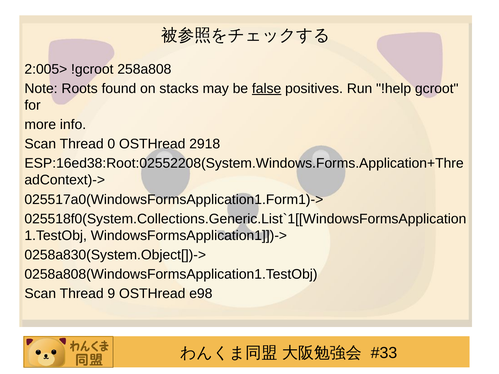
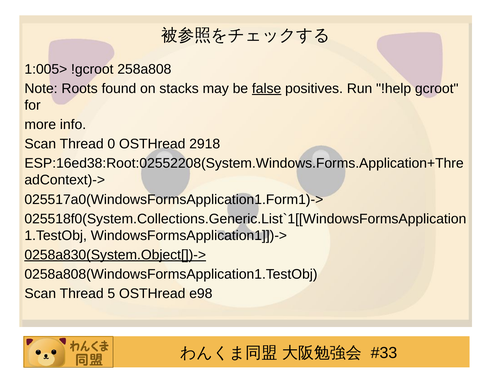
2:005>: 2:005> -> 1:005> (46, 69)
0258a830(System.Object[])-> underline: none -> present (115, 255)
9: 9 -> 5 (111, 294)
